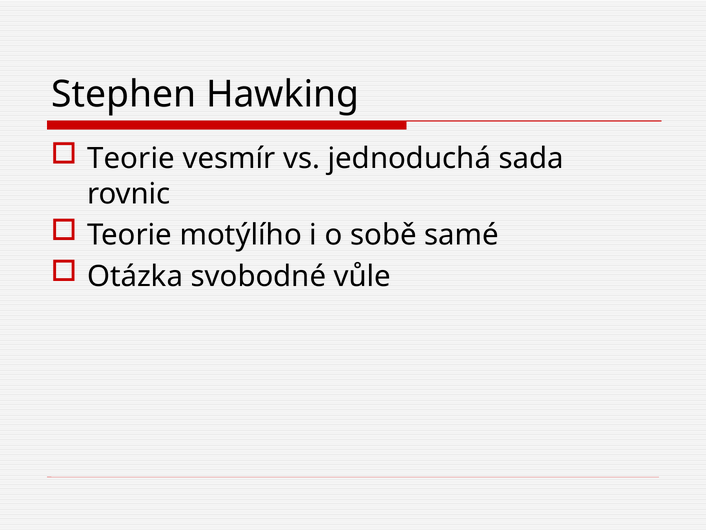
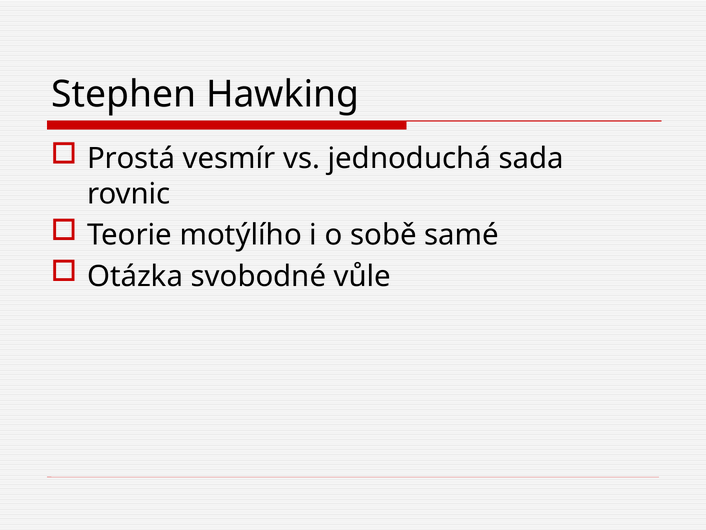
Teorie: Teorie -> Prostá (131, 159)
